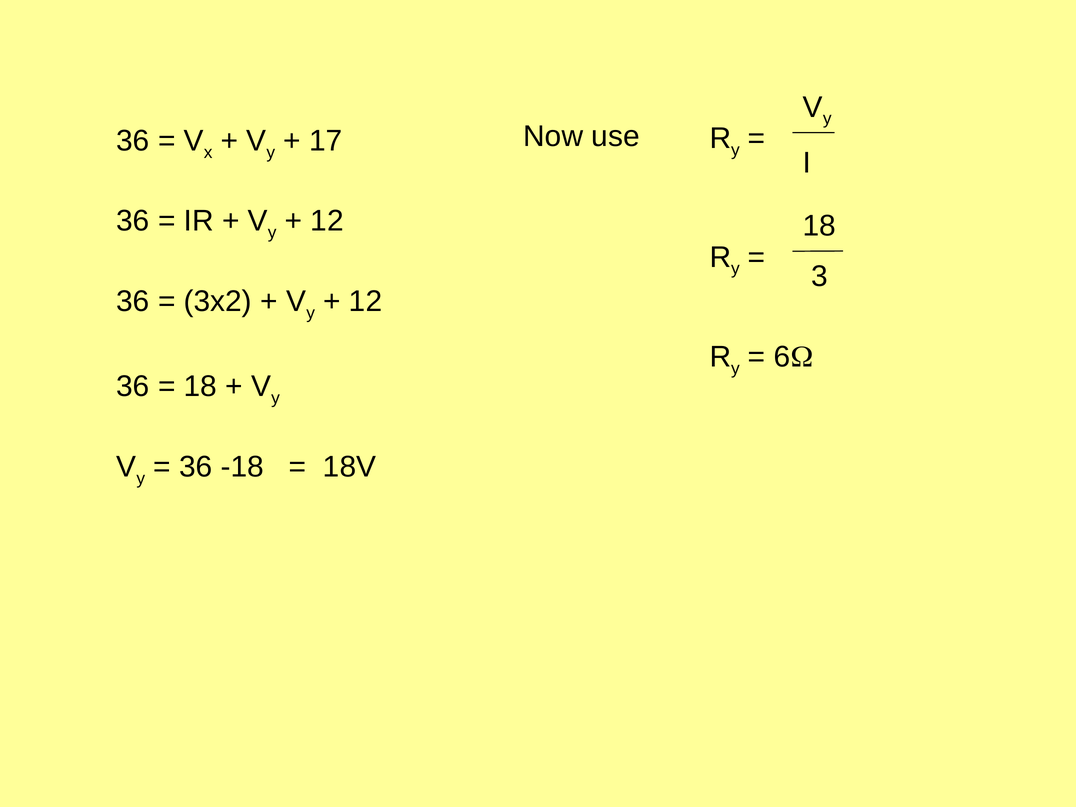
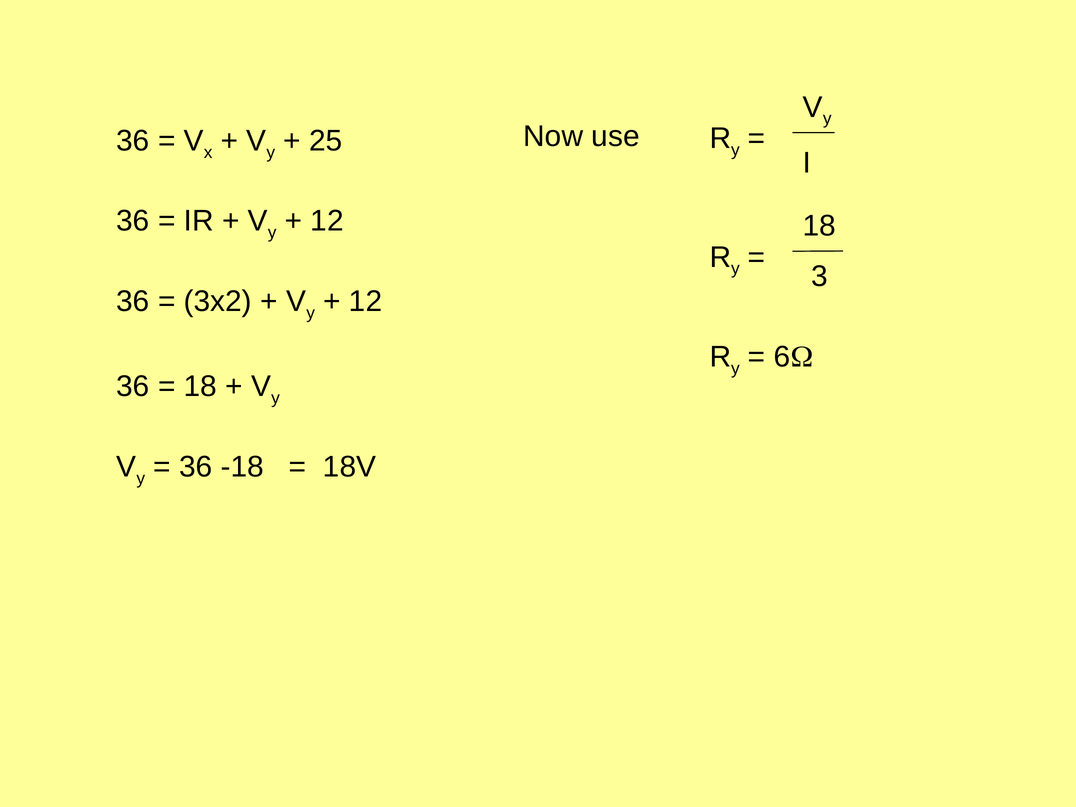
17: 17 -> 25 (326, 141)
